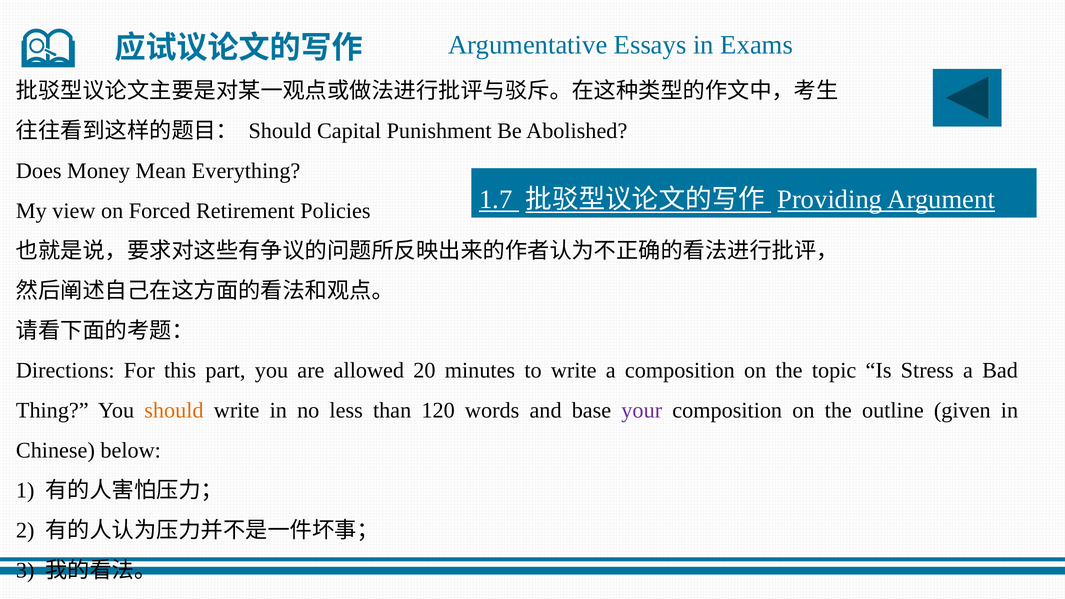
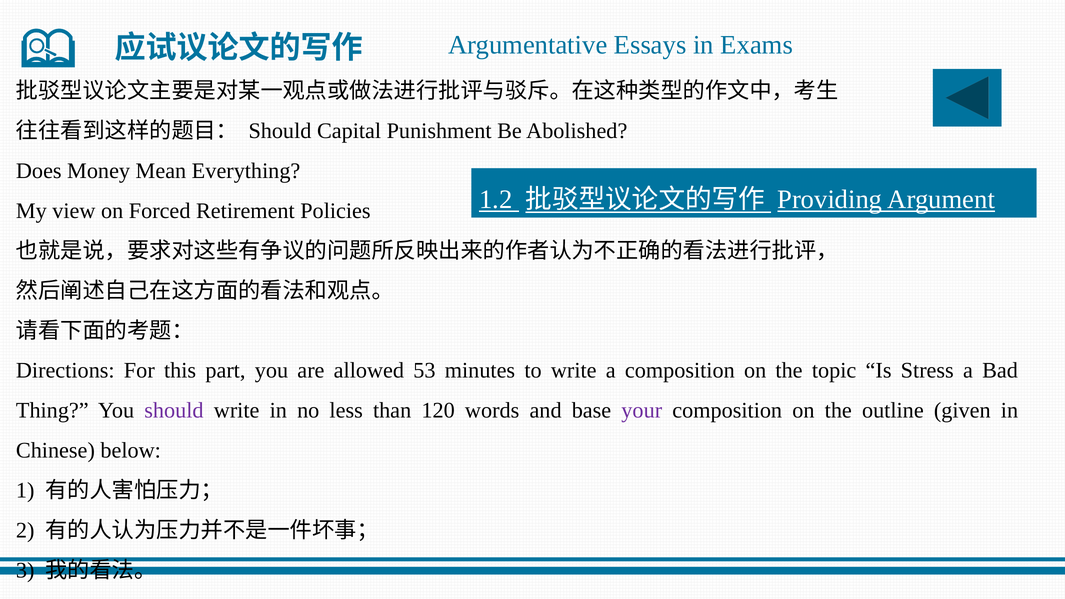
1.7: 1.7 -> 1.2 (496, 200)
20: 20 -> 53 (424, 371)
should colour: orange -> purple (174, 411)
